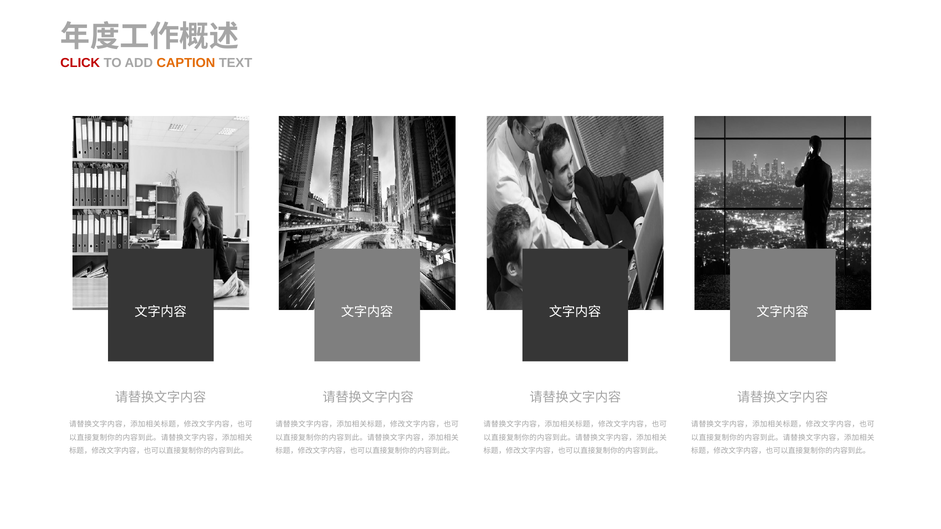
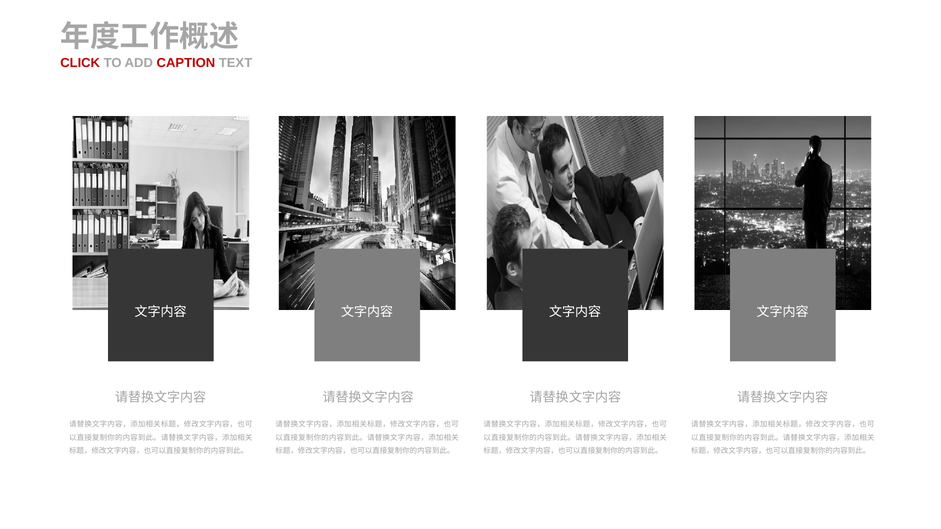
CAPTION colour: orange -> red (186, 63)
